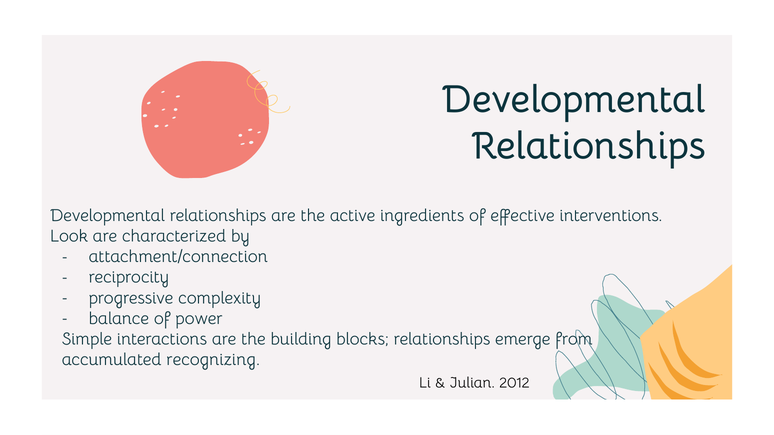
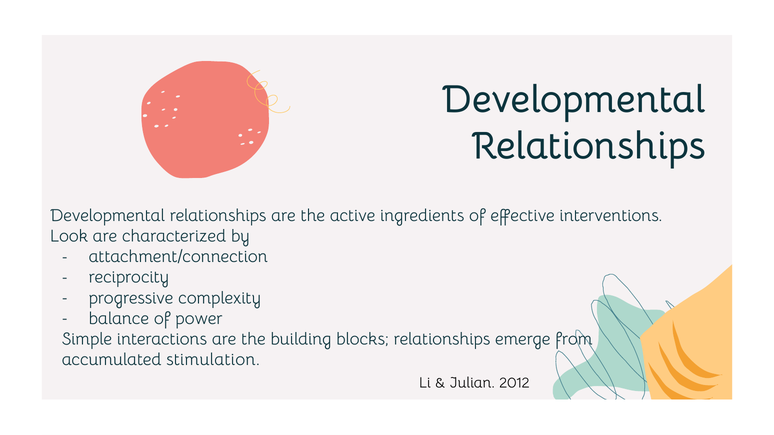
recognizing: recognizing -> stimulation (213, 360)
